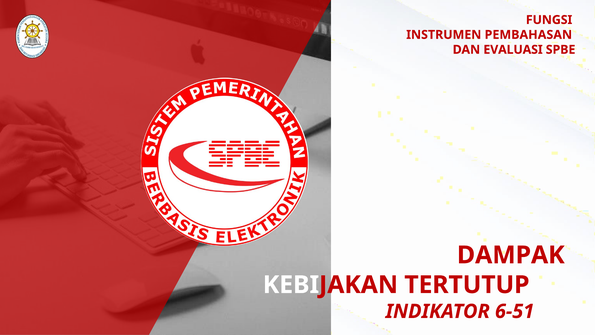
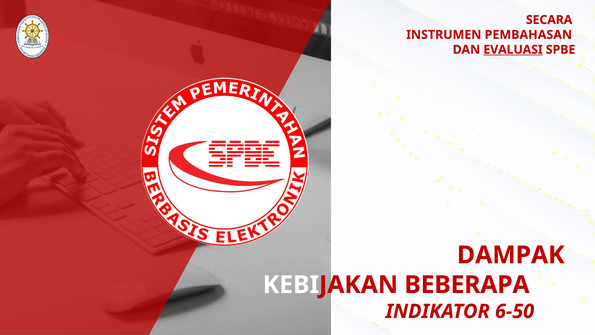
FUNGSI: FUNGSI -> SECARA (549, 20)
EVALUASI underline: none -> present (513, 50)
TERTUTUP: TERTUTUP -> BEBERAPA (467, 285)
6-51: 6-51 -> 6-50 (515, 311)
